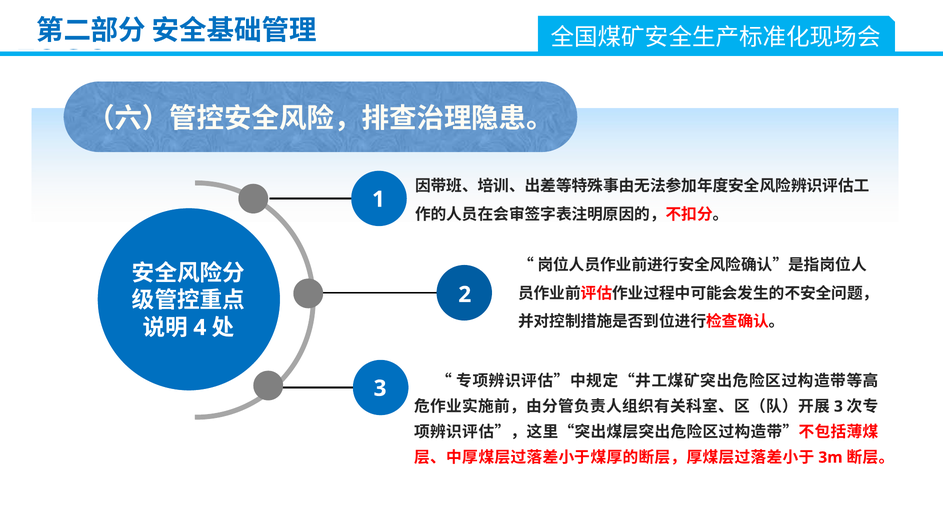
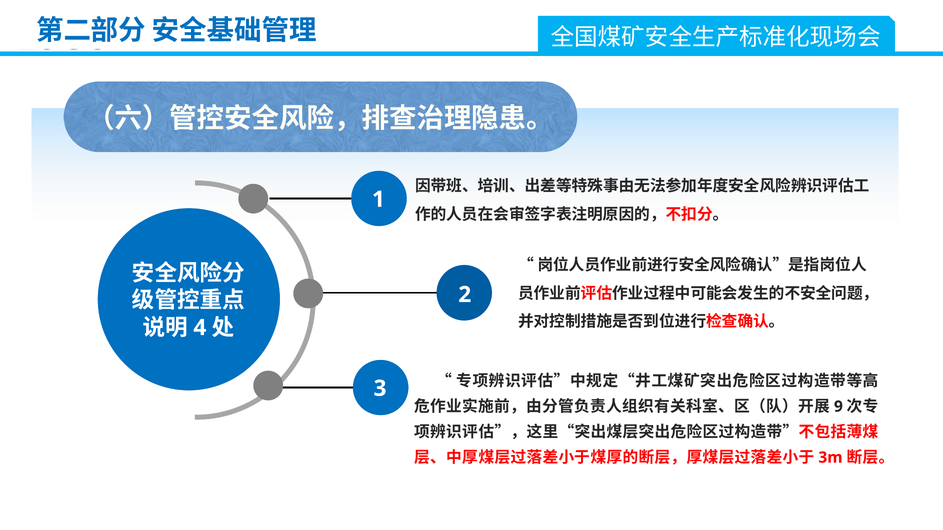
3: 3 -> 9 (838, 407)
